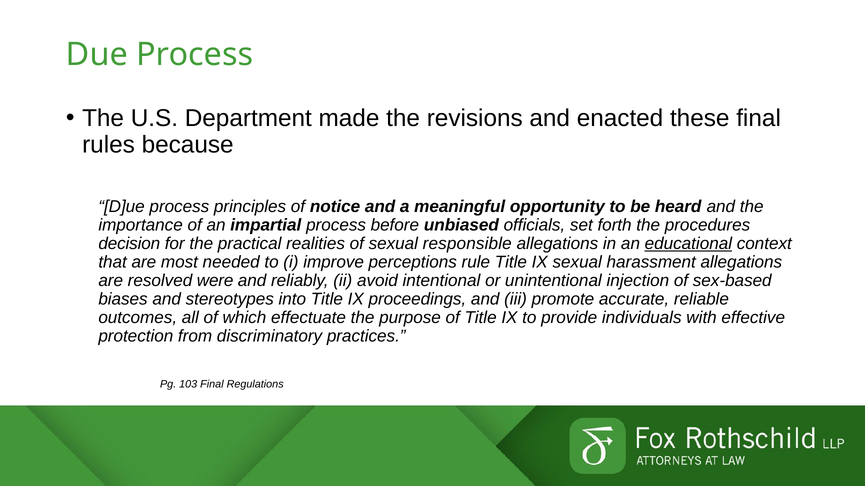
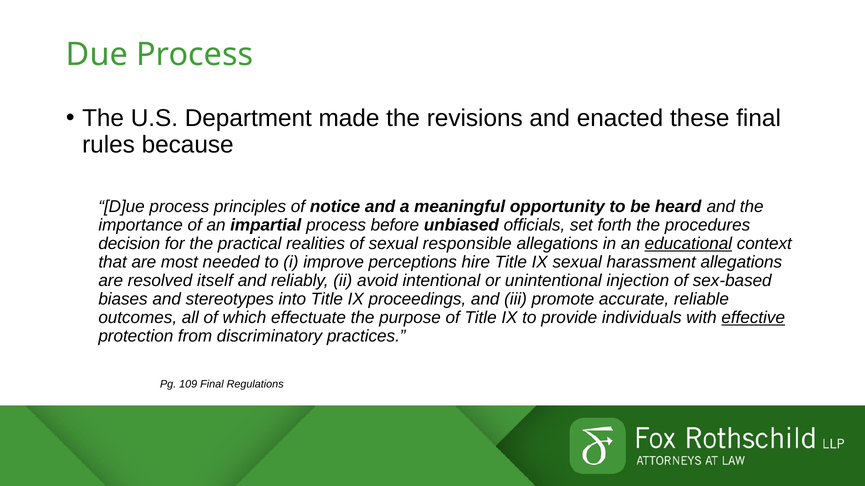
rule: rule -> hire (476, 262)
were: were -> itself (215, 281)
effective underline: none -> present (753, 318)
103: 103 -> 109 (188, 384)
